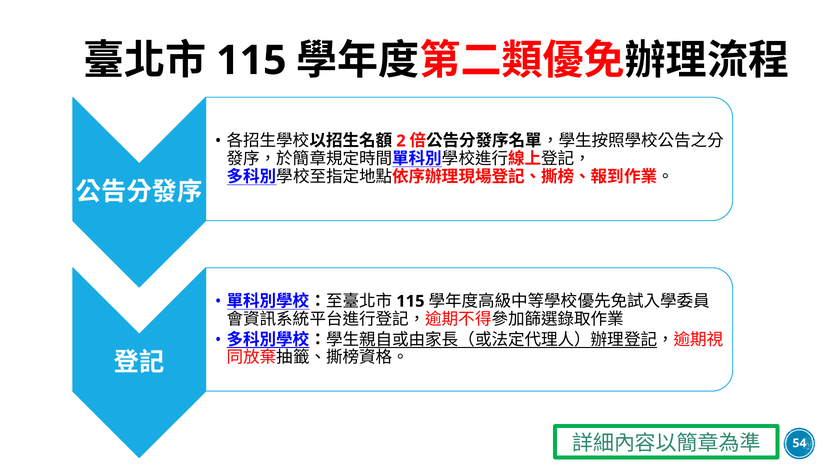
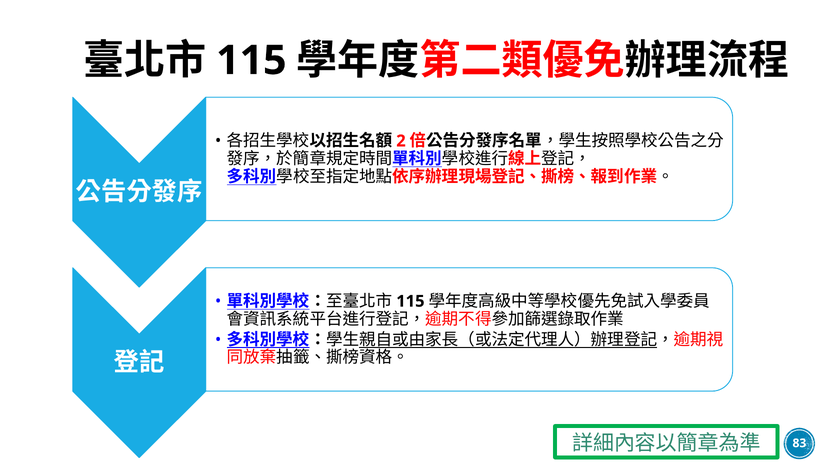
54: 54 -> 83 (799, 444)
